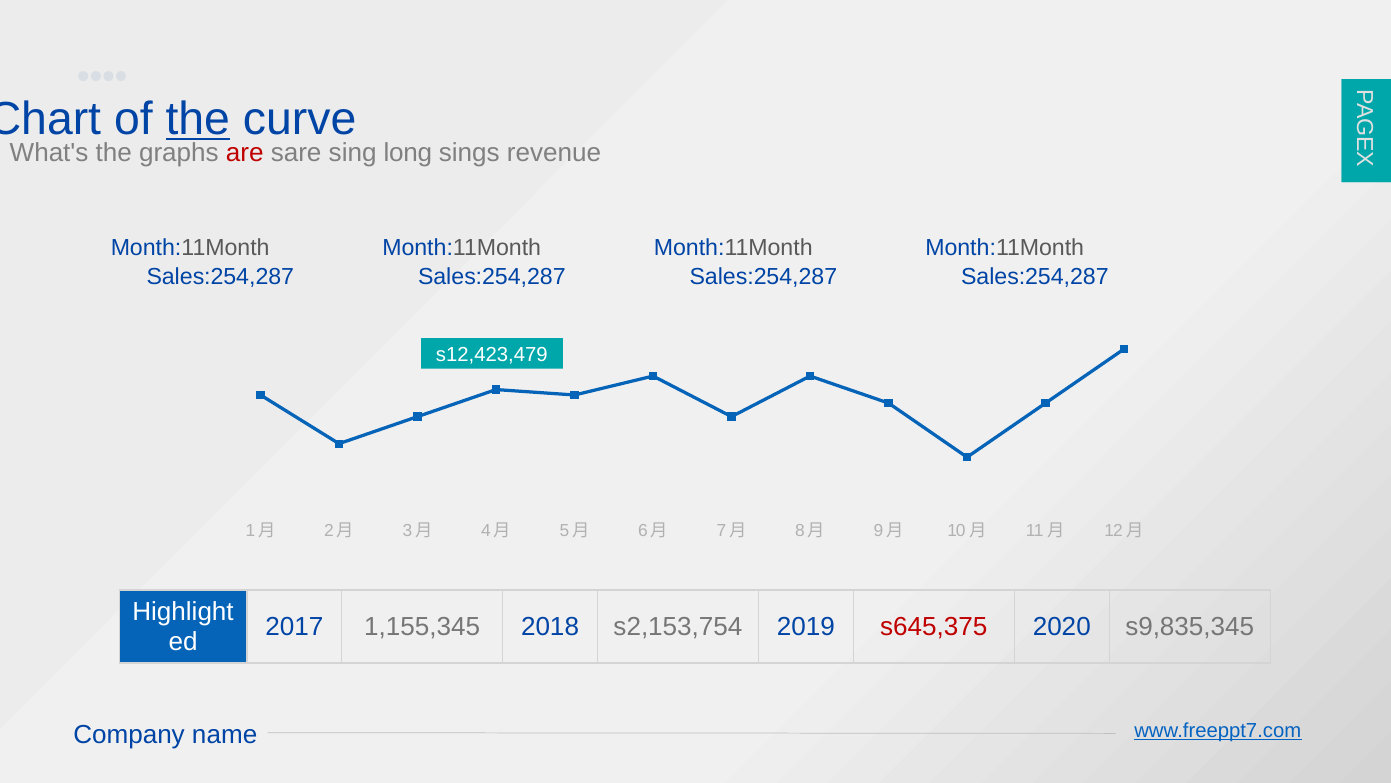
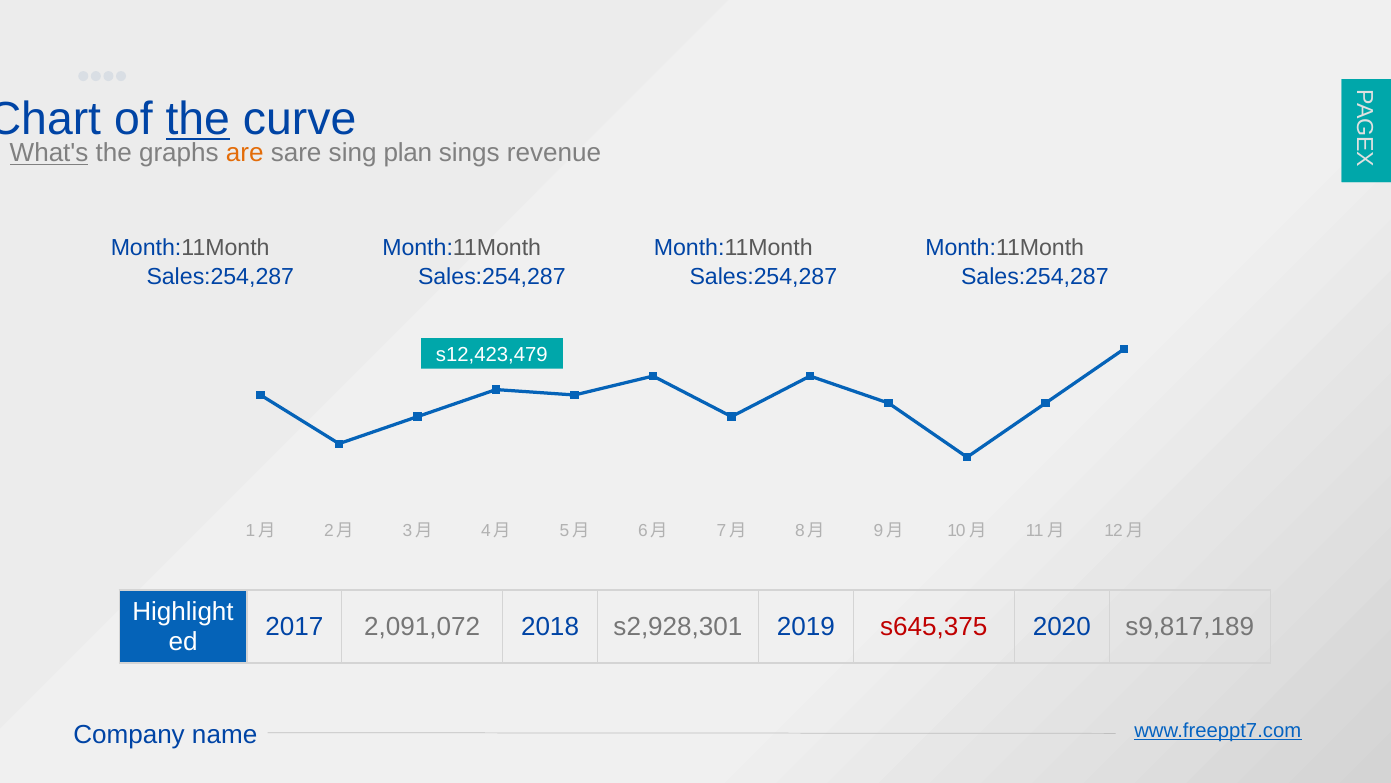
What's underline: none -> present (49, 153)
are colour: red -> orange (245, 153)
long: long -> plan (408, 153)
1,155,345: 1,155,345 -> 2,091,072 (422, 626)
s2,153,754: s2,153,754 -> s2,928,301 (678, 626)
s9,835,345: s9,835,345 -> s9,817,189 (1190, 626)
